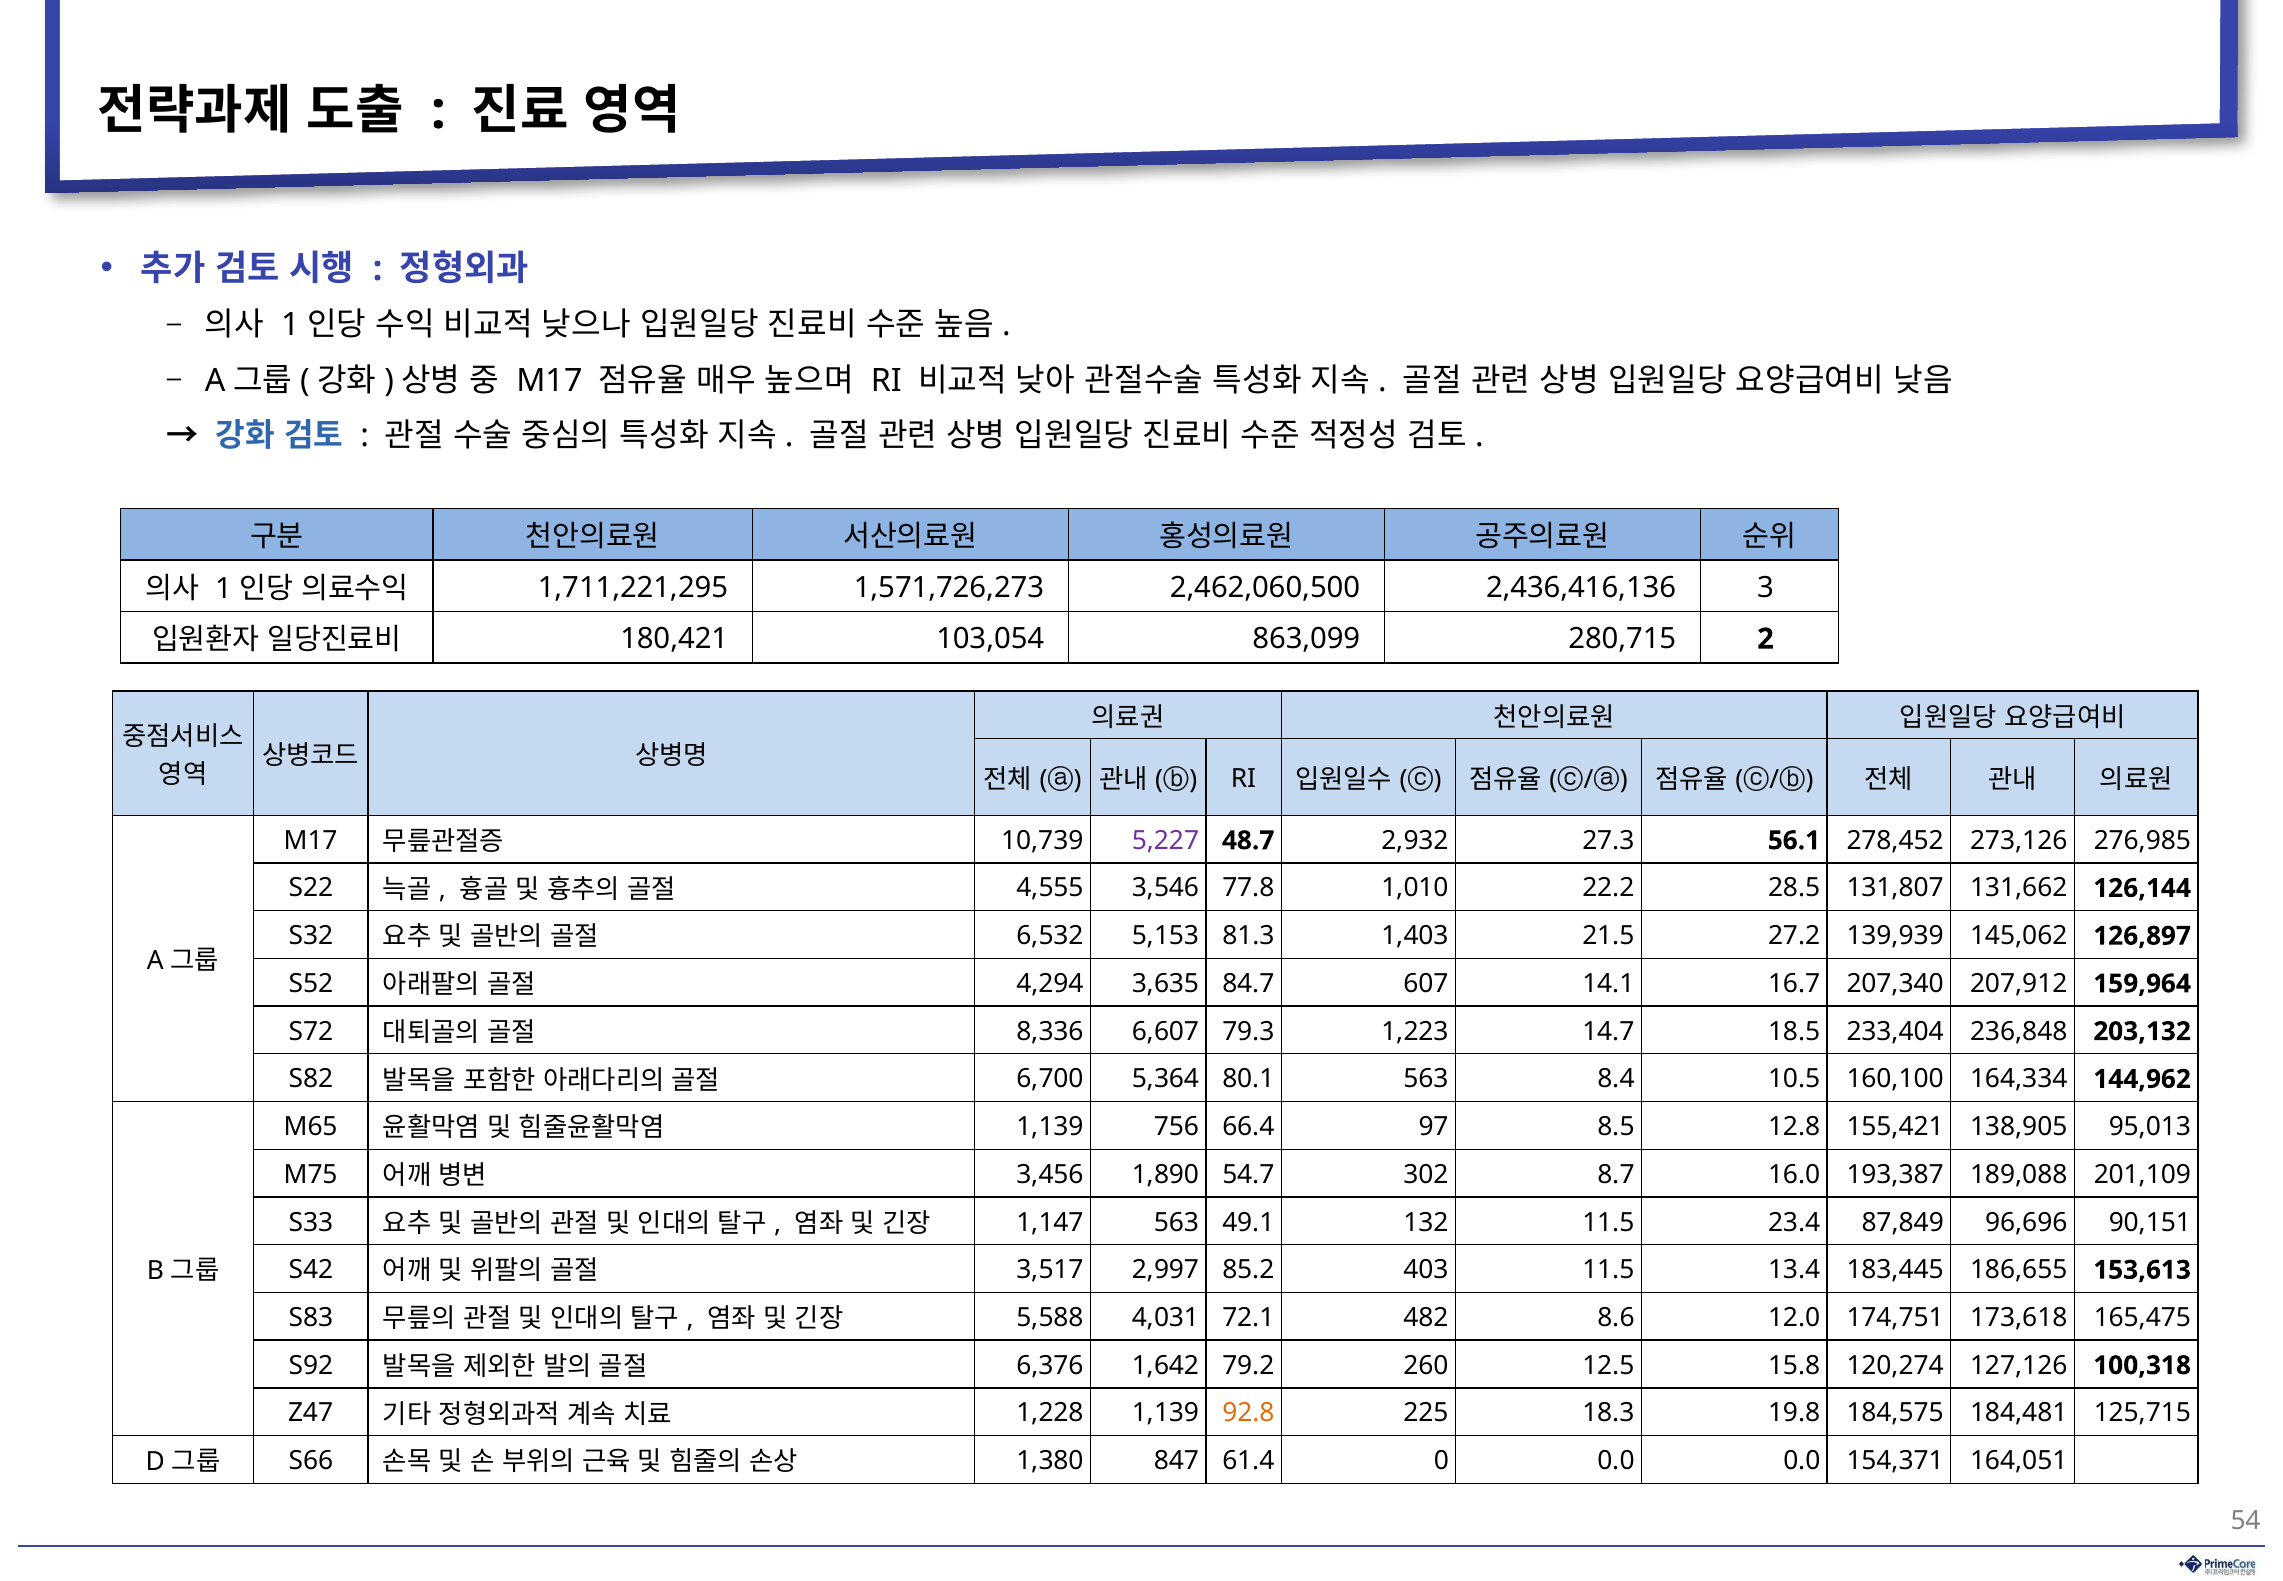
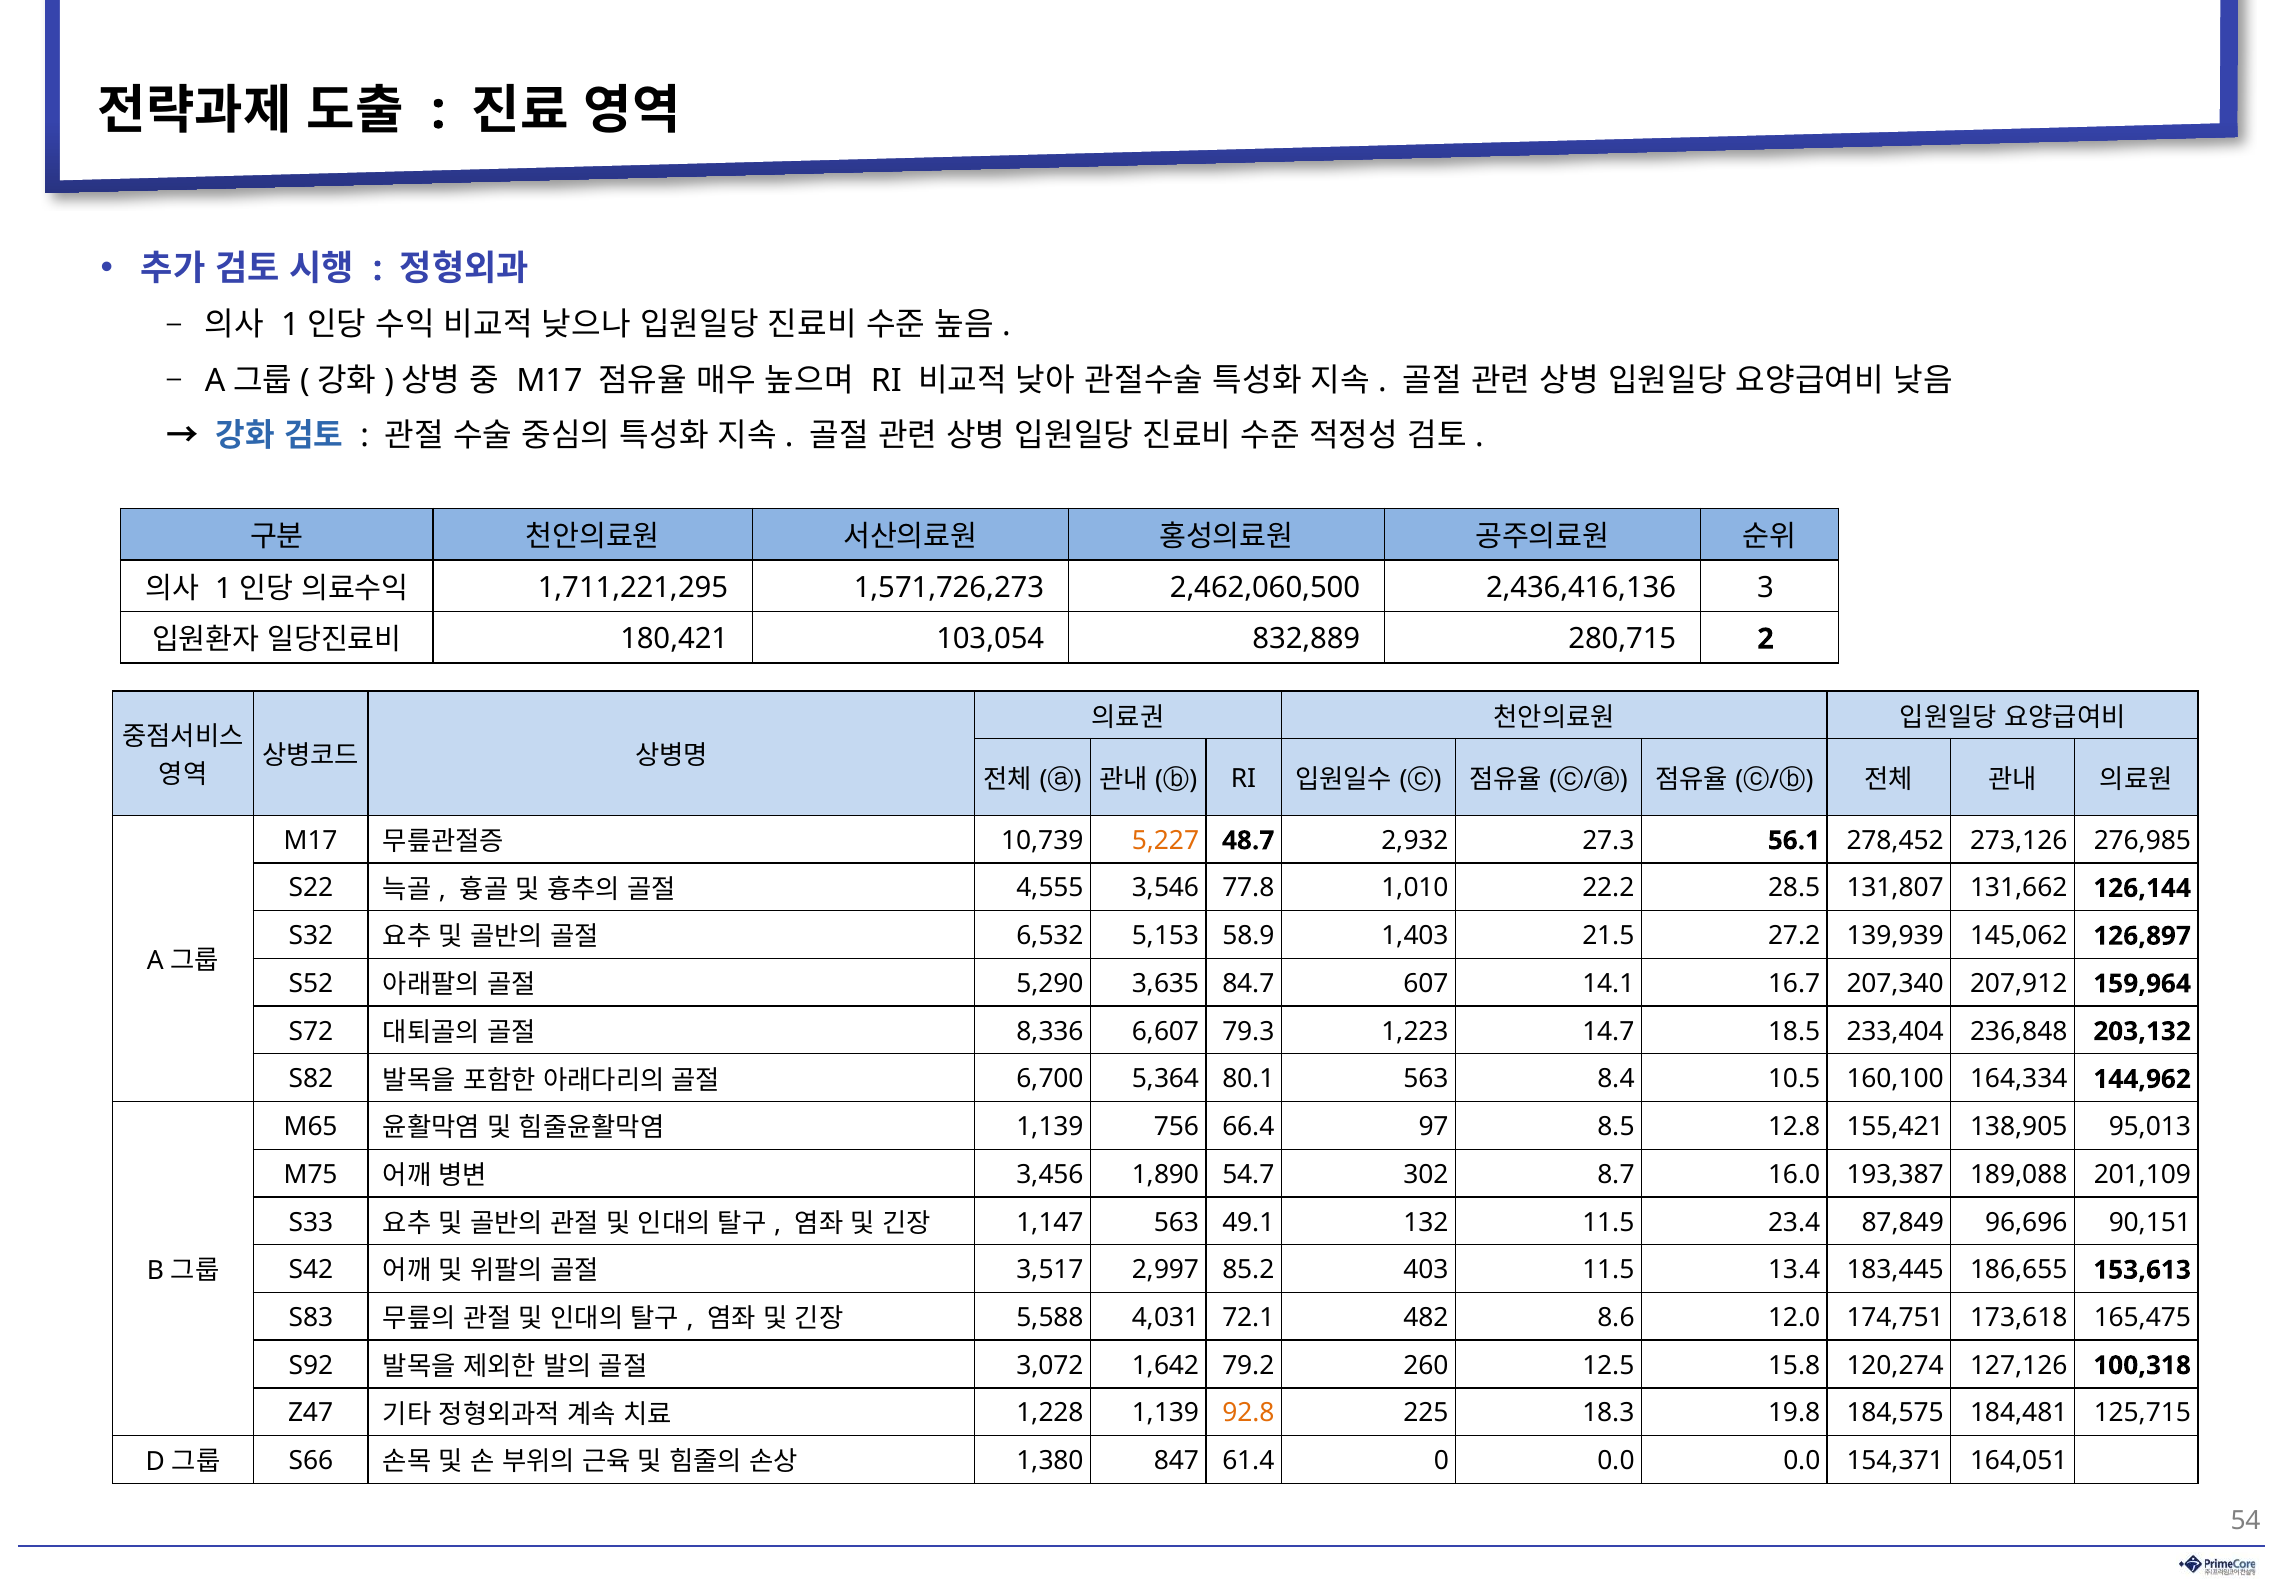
863,099: 863,099 -> 832,889 (1306, 639)
5,227 colour: purple -> orange (1166, 840)
81.3: 81.3 -> 58.9 (1248, 936)
4,294: 4,294 -> 5,290 (1050, 983)
6,376: 6,376 -> 3,072 (1050, 1365)
